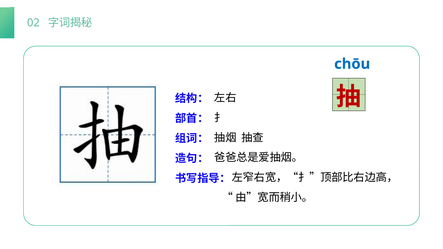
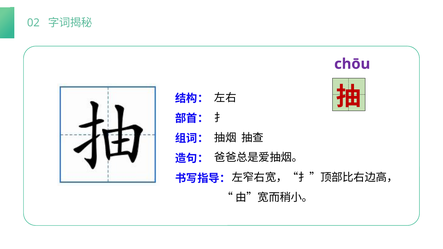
chōu colour: blue -> purple (352, 64)
